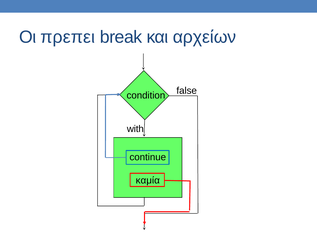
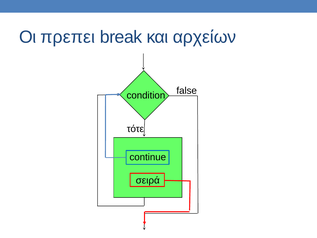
with: with -> τότε (135, 129)
καμία: καμία -> σειρά (148, 180)
